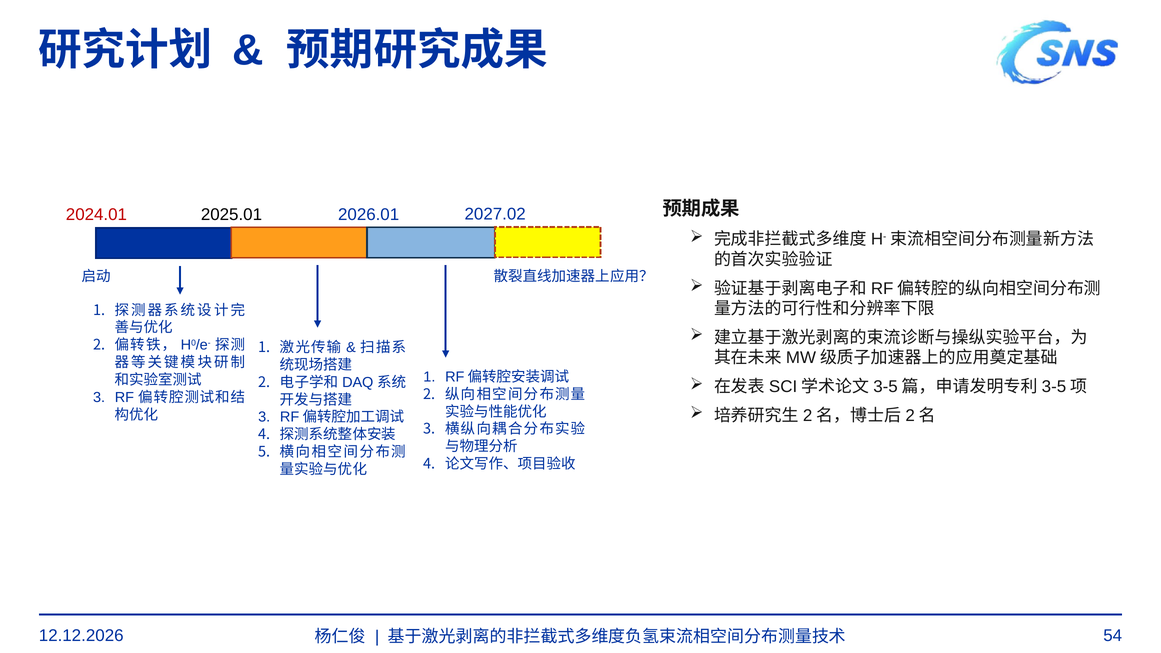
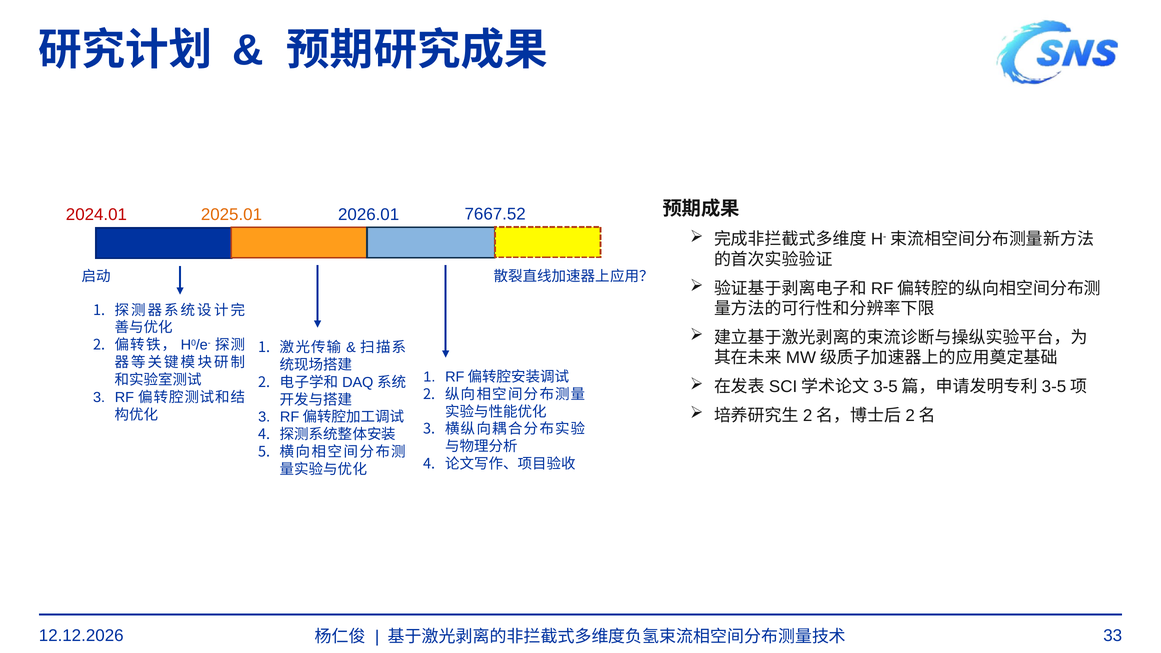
2025.01 colour: black -> orange (231, 215)
2027.02: 2027.02 -> 7667.52 (495, 214)
54: 54 -> 33 (1113, 636)
